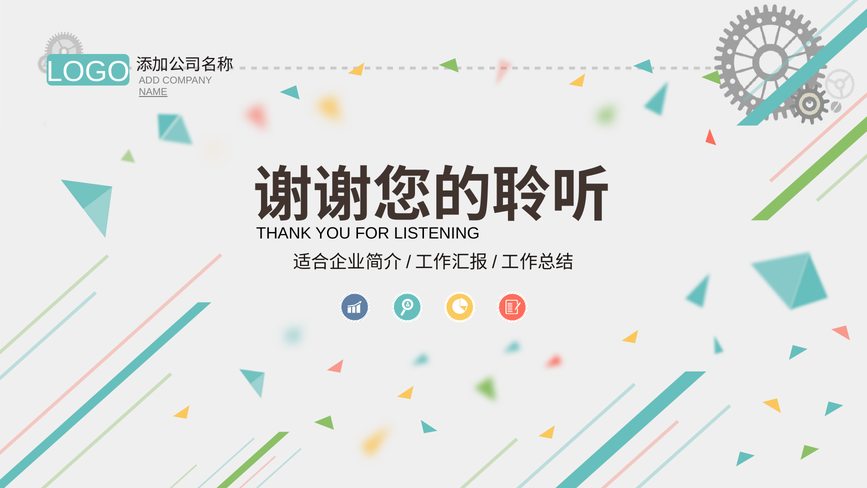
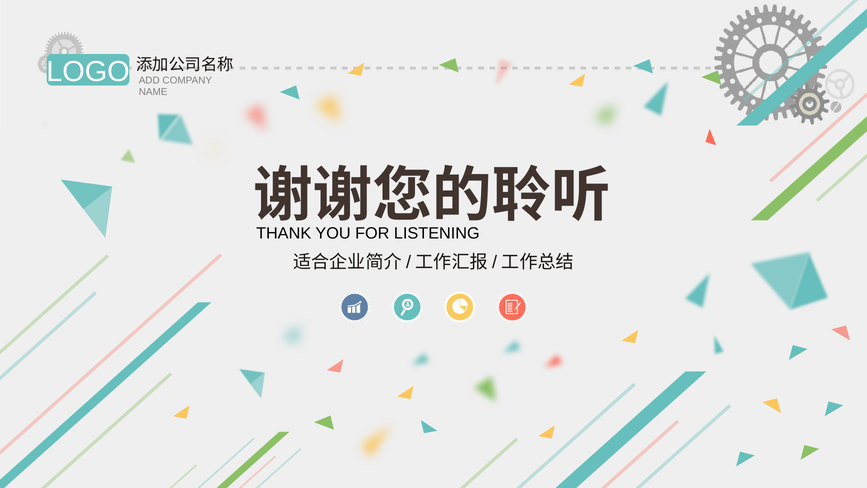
NAME underline: present -> none (153, 92)
